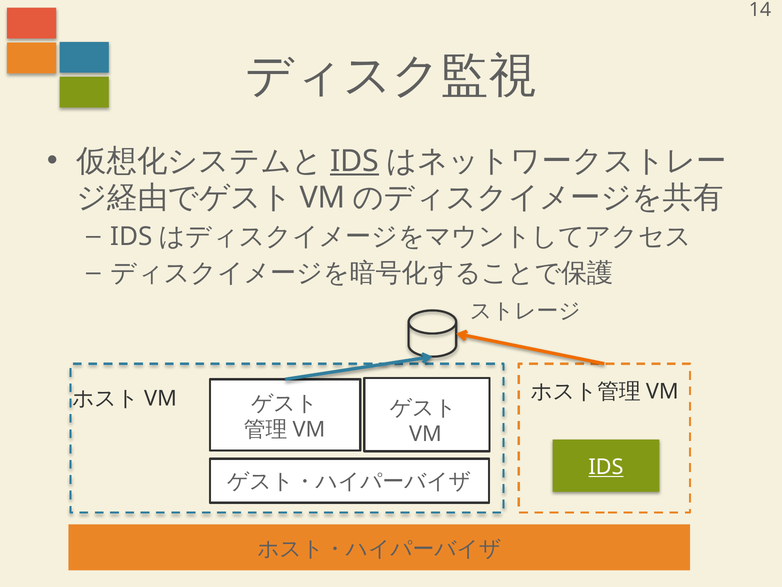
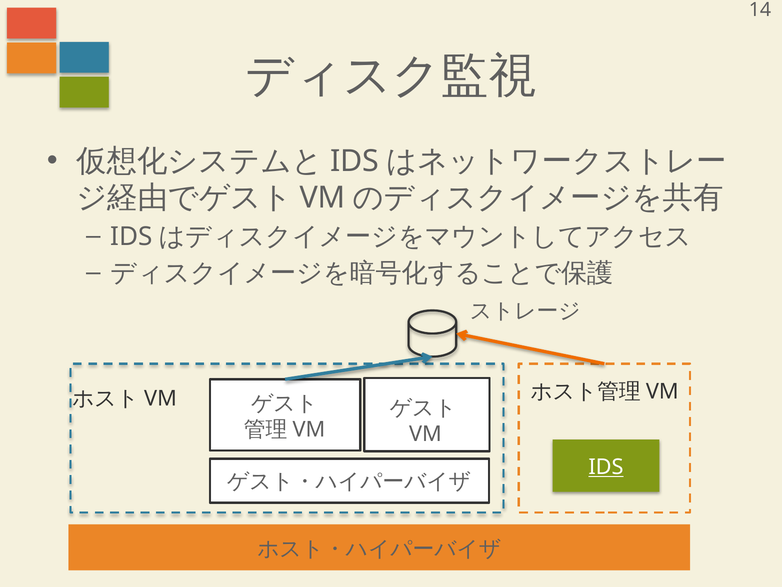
IDS underline: present -> none (355, 161)
